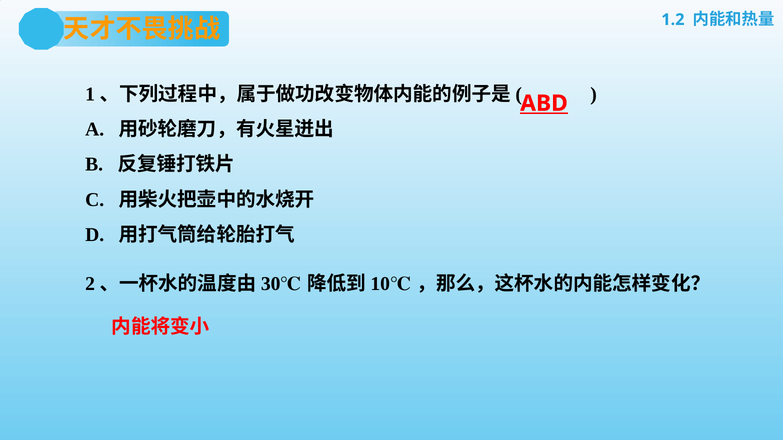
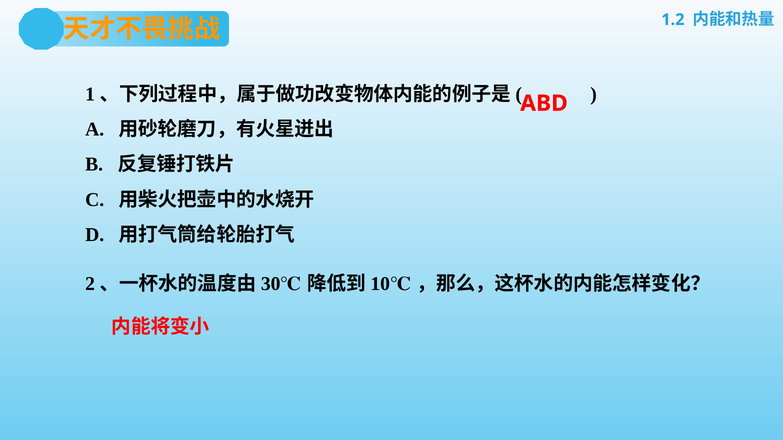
ABD underline: present -> none (544, 103)
